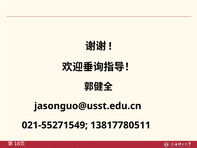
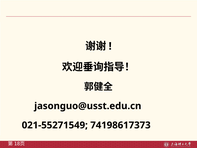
13817780511: 13817780511 -> 74198617373 (120, 125)
